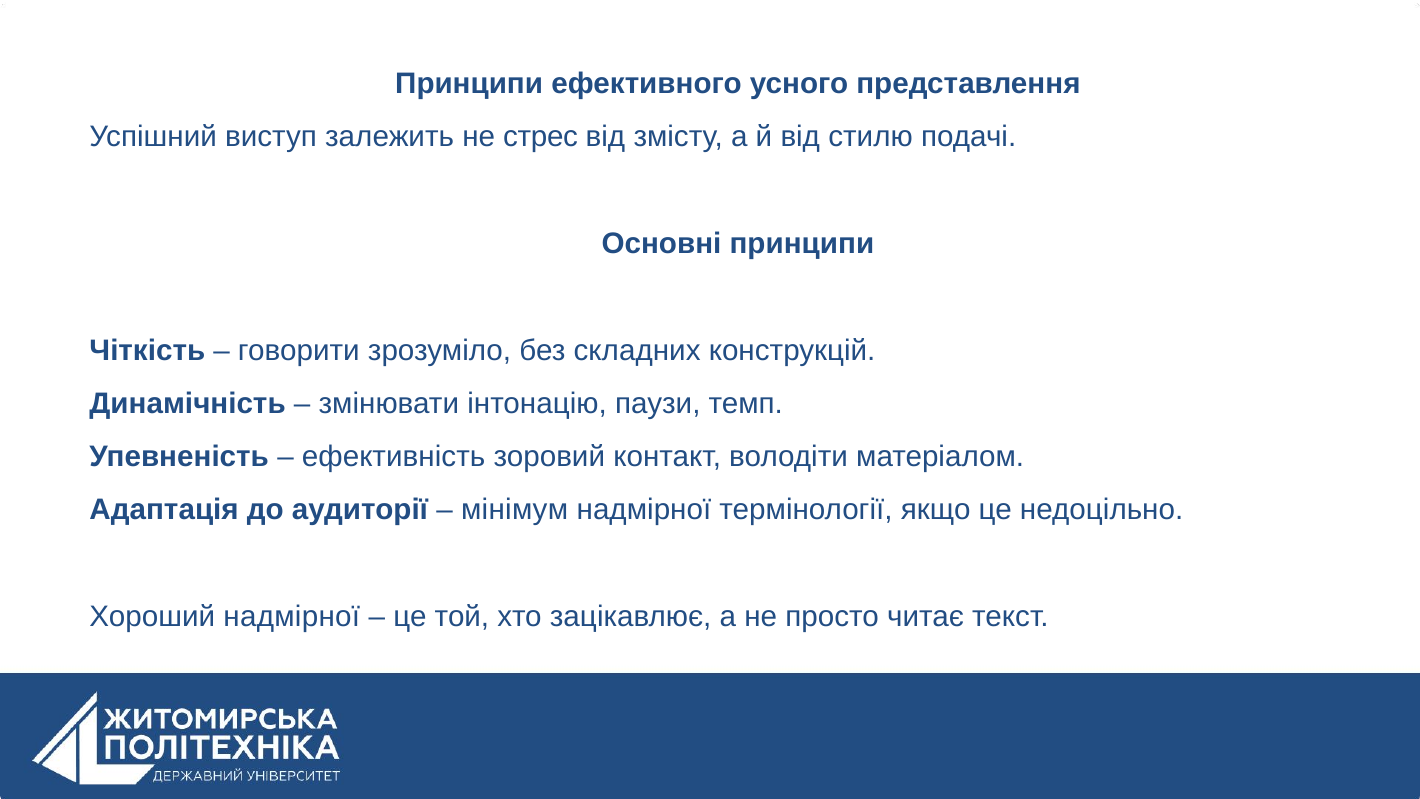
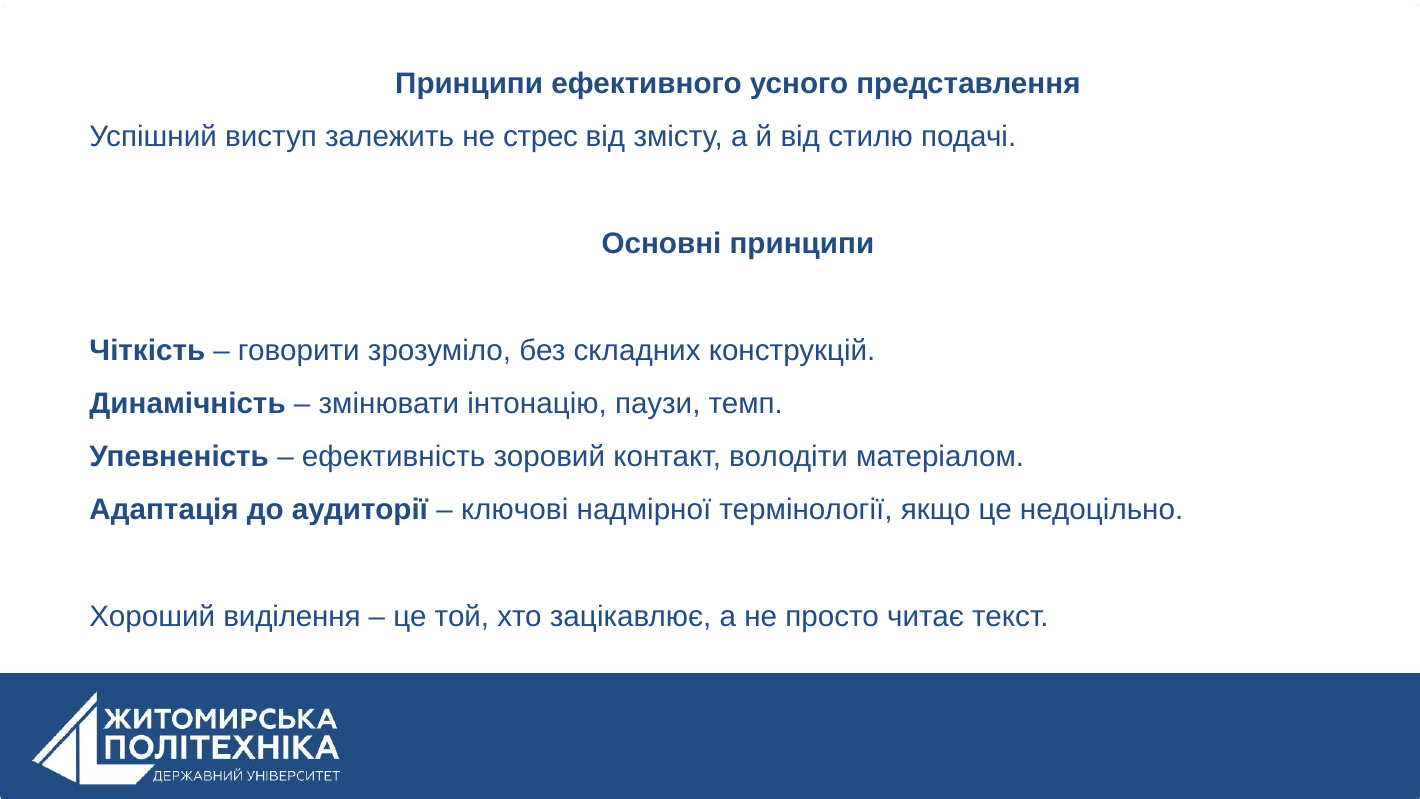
мінімум: мінімум -> ключові (515, 510)
Хороший надмірної: надмірної -> виділення (292, 616)
